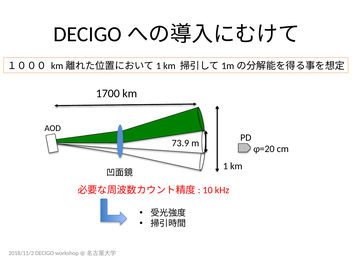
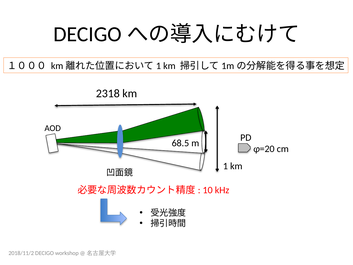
1700: 1700 -> 2318 (108, 93)
73.9: 73.9 -> 68.5 (180, 143)
